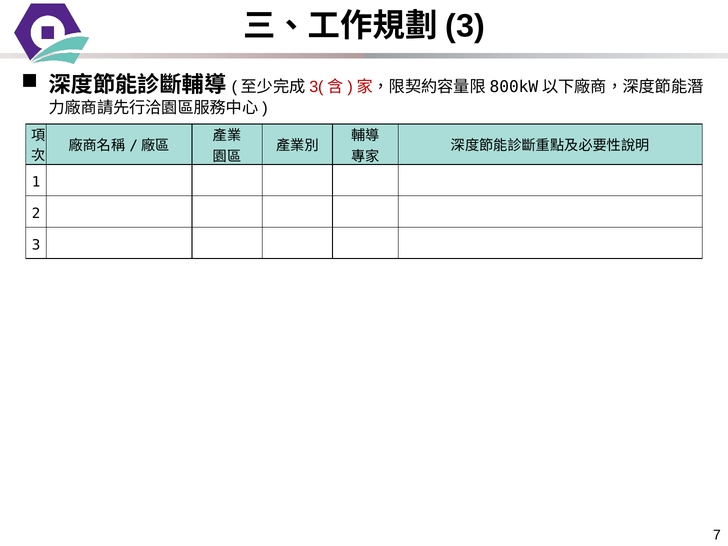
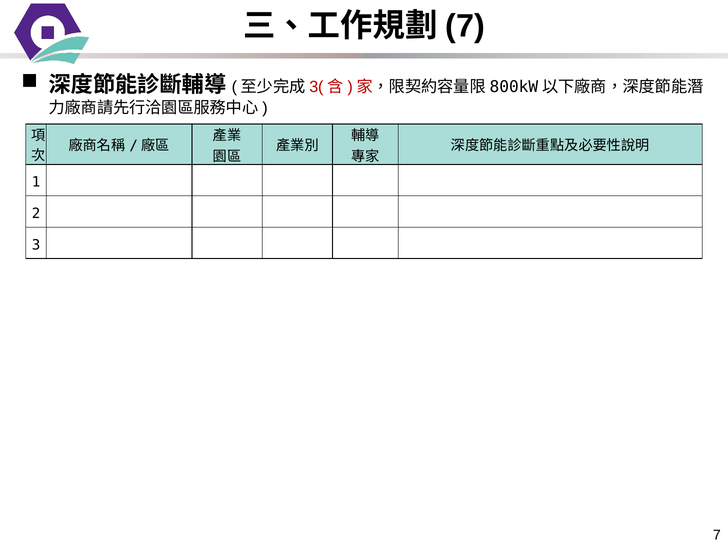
3: 3 -> 7 (465, 26)
